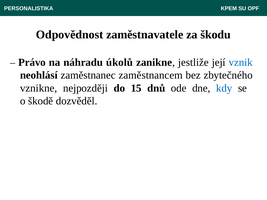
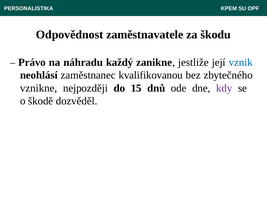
úkolů: úkolů -> každý (120, 62)
zaměstnancem: zaměstnancem -> kvalifikovanou (151, 75)
kdy colour: blue -> purple (224, 88)
